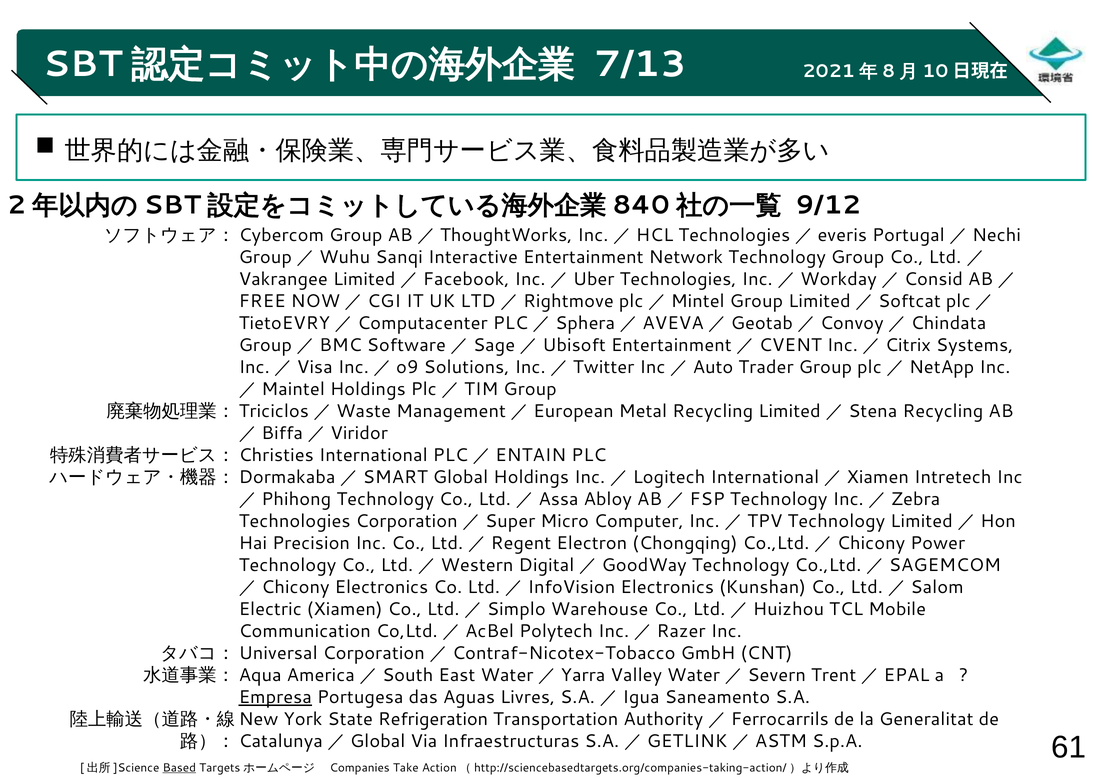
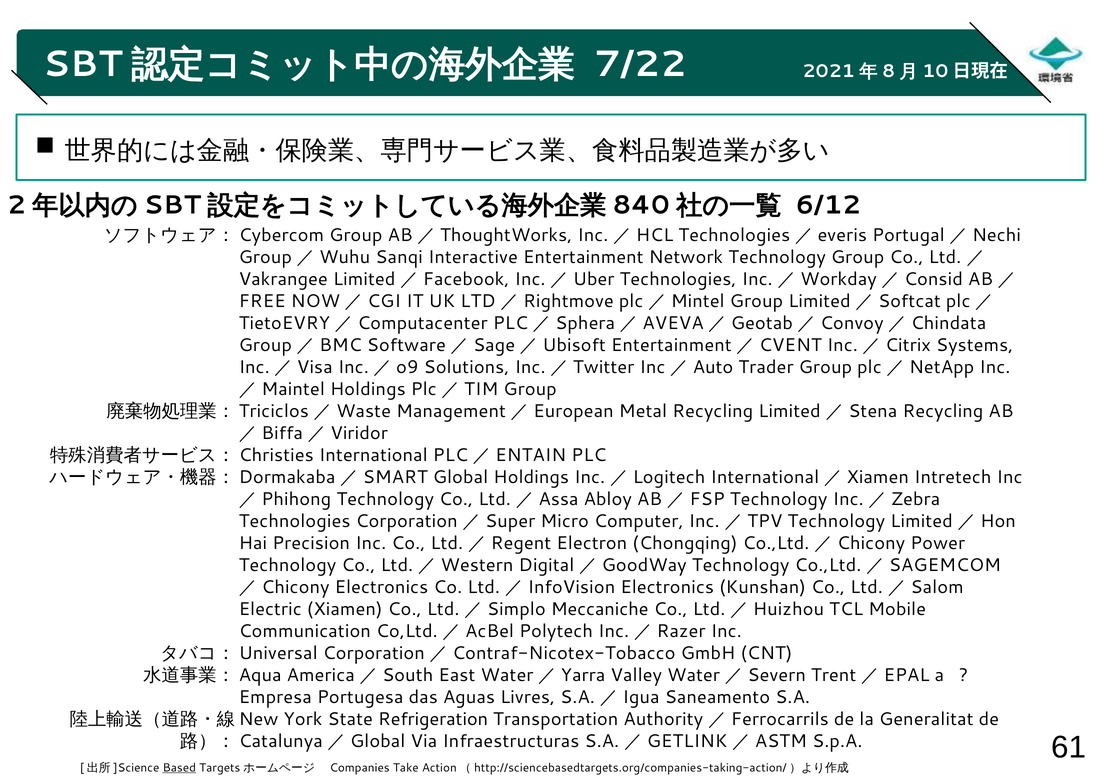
7/13: 7/13 -> 7/22 (641, 64)
9/12: 9/12 -> 6/12 (828, 205)
Warehouse: Warehouse -> Meccaniche (600, 609)
Empresa underline: present -> none (275, 698)
